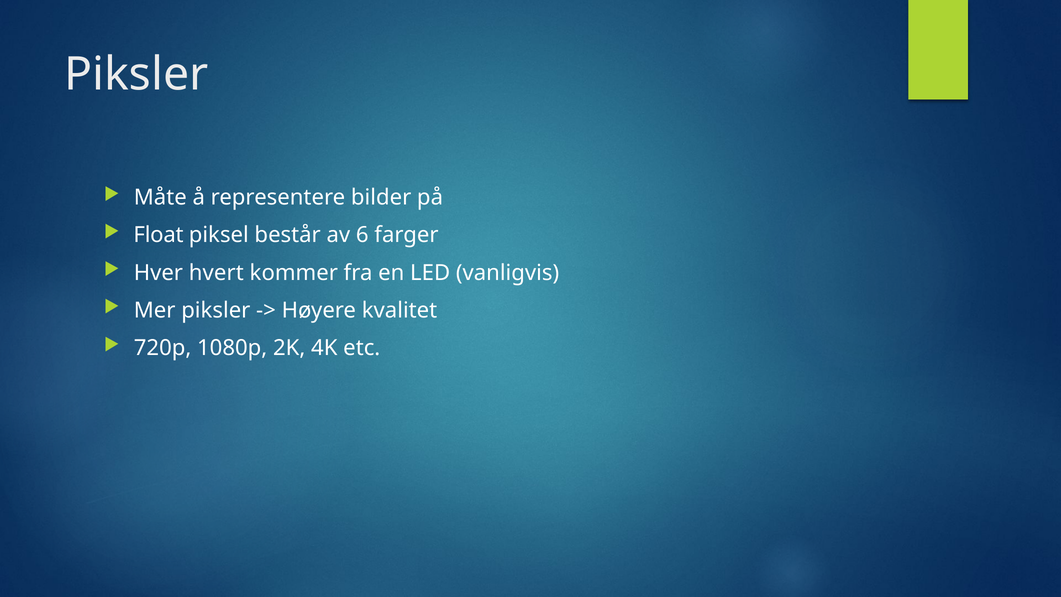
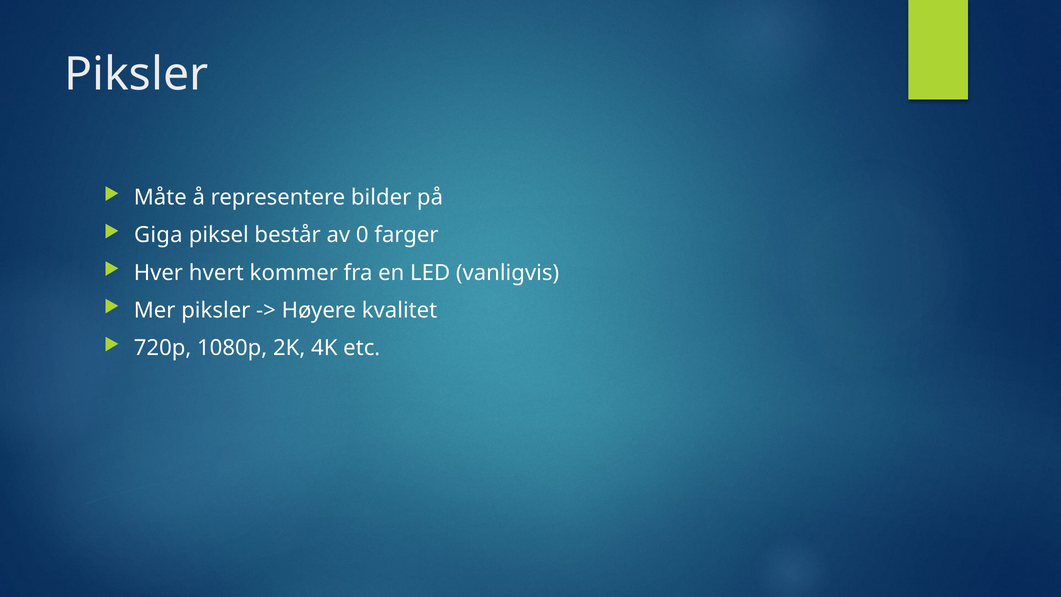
Float: Float -> Giga (158, 235)
6: 6 -> 0 (362, 235)
